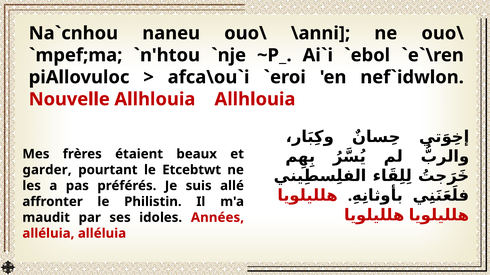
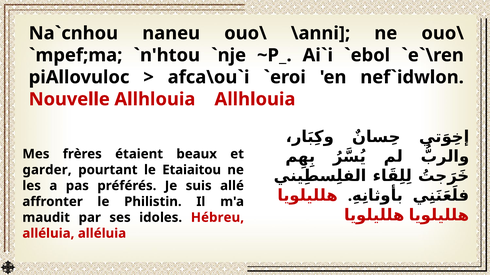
Etcebtwt: Etcebtwt -> Etaiaitou (192, 170)
Années: Années -> Hébreu (217, 218)
